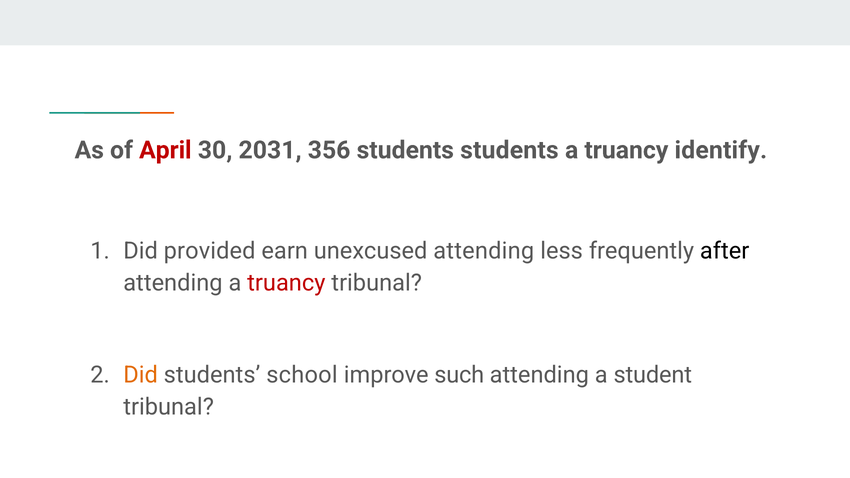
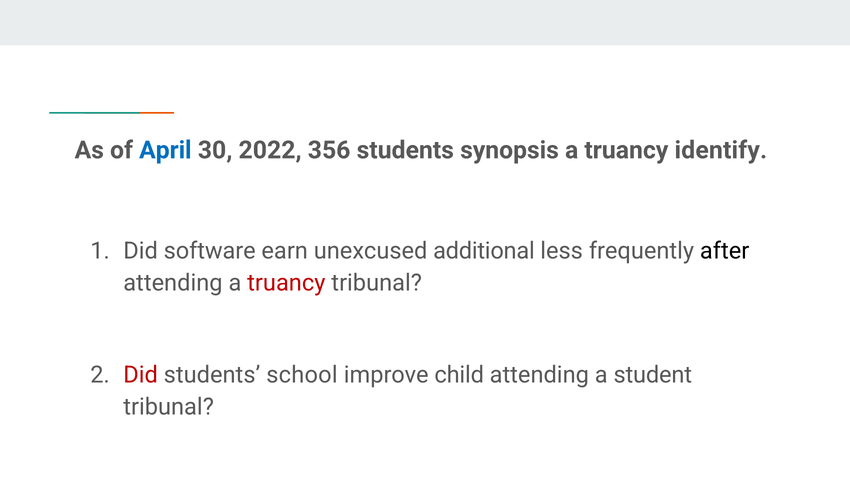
April colour: red -> blue (165, 150)
2031: 2031 -> 2022 (270, 150)
students students: students -> synopsis (510, 150)
provided: provided -> software (210, 251)
unexcused attending: attending -> additional (484, 251)
Did colour: orange -> red (141, 375)
such: such -> child (459, 375)
